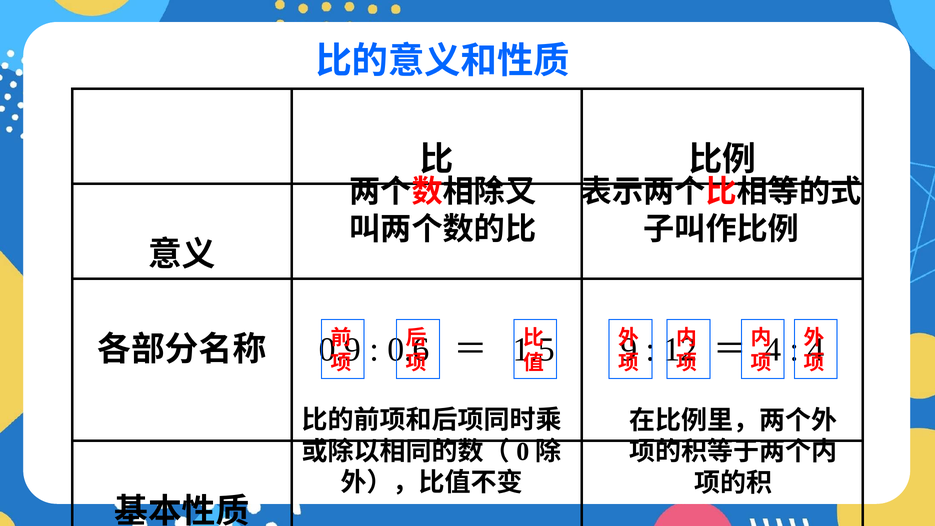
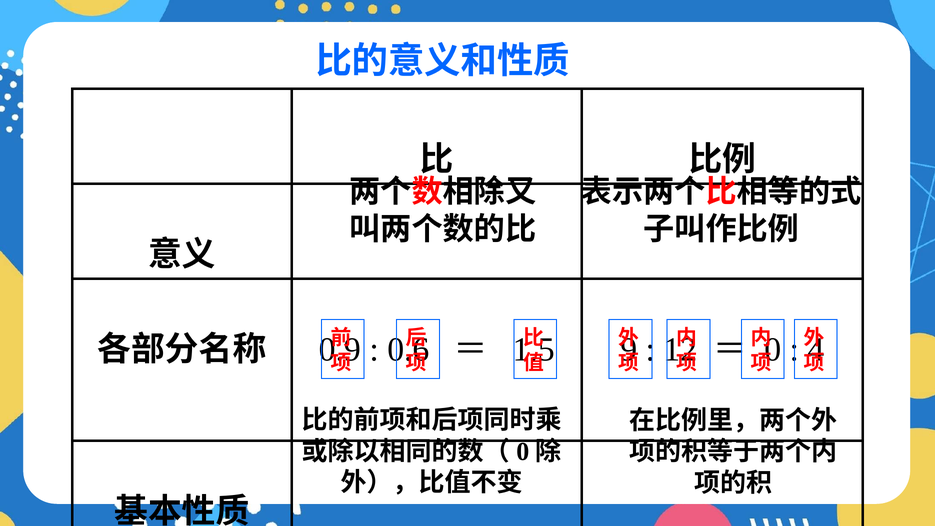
4: 4 -> 0 (773, 349)
